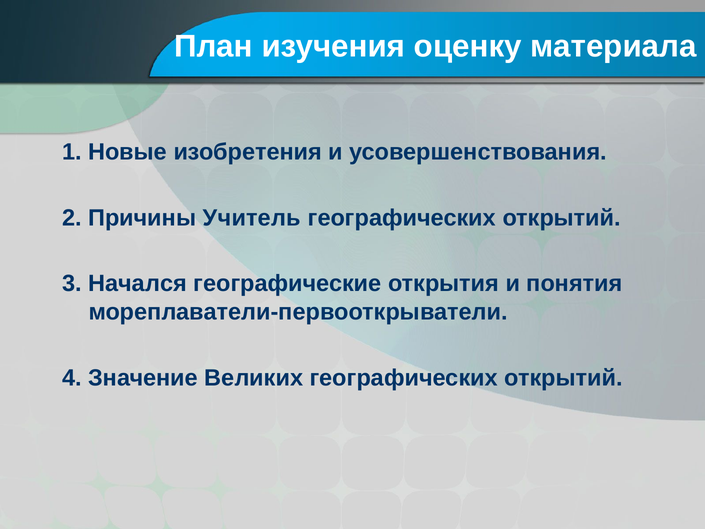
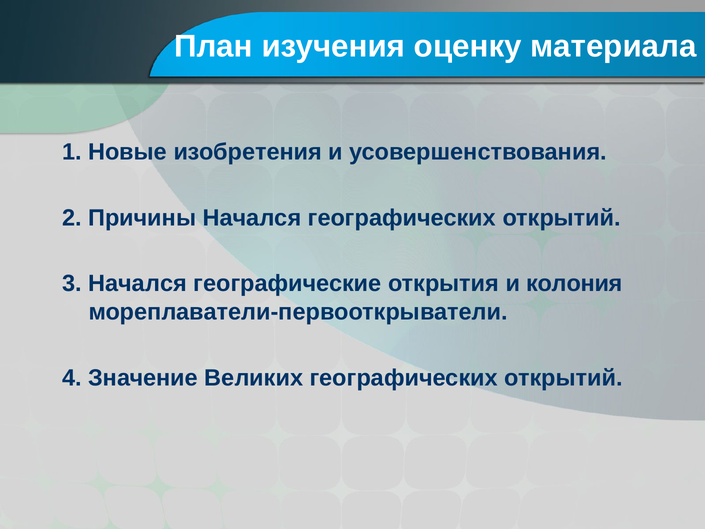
Причины Учитель: Учитель -> Начался (252, 218)
понятия: понятия -> колония (574, 284)
